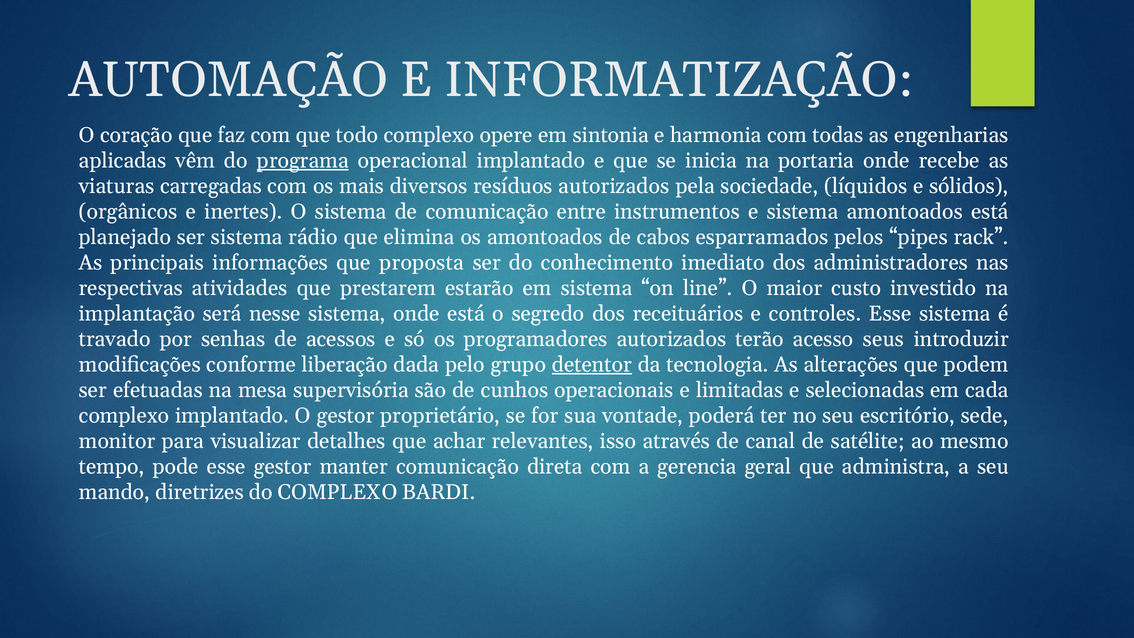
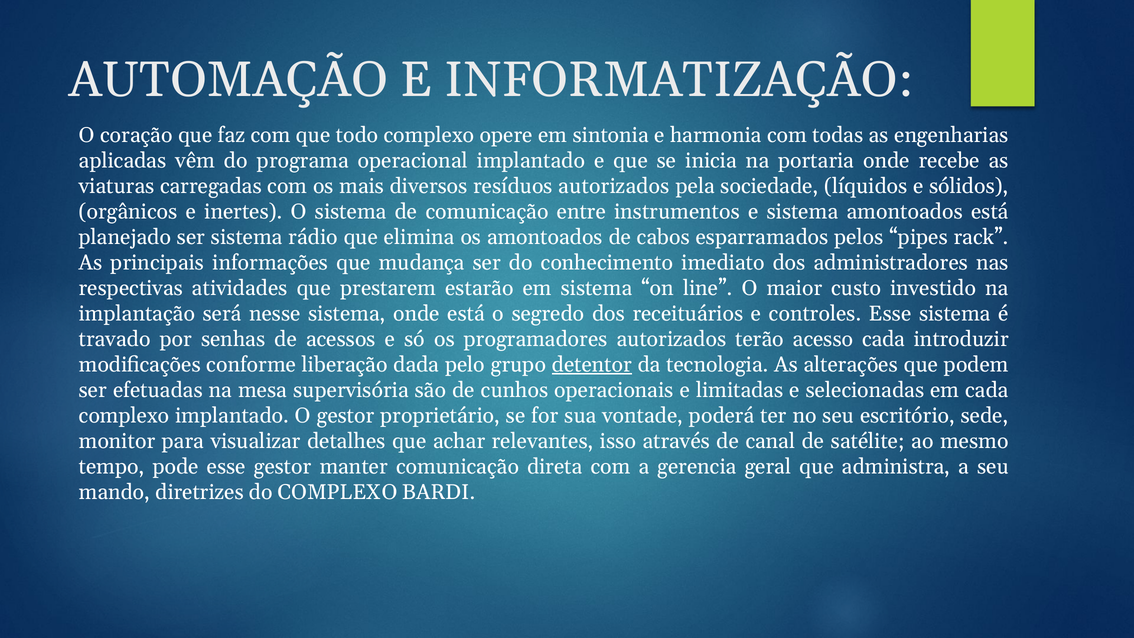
programa underline: present -> none (303, 161)
proposta: proposta -> mudança (422, 263)
acesso seus: seus -> cada (884, 339)
